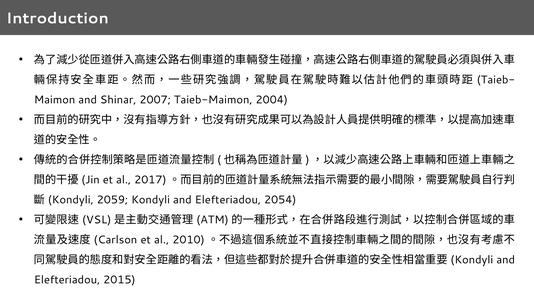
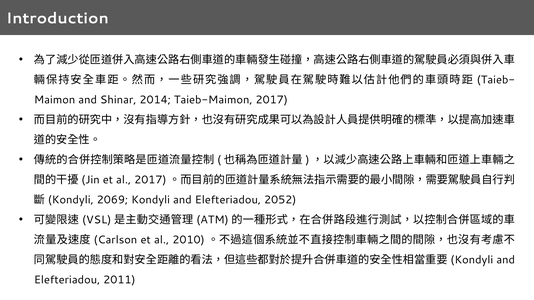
2007: 2007 -> 2014 (155, 100)
2004: 2004 -> 2017 (272, 100)
2059: 2059 -> 2069 (112, 200)
2054: 2054 -> 2052 (280, 200)
2015: 2015 -> 2011 (119, 280)
